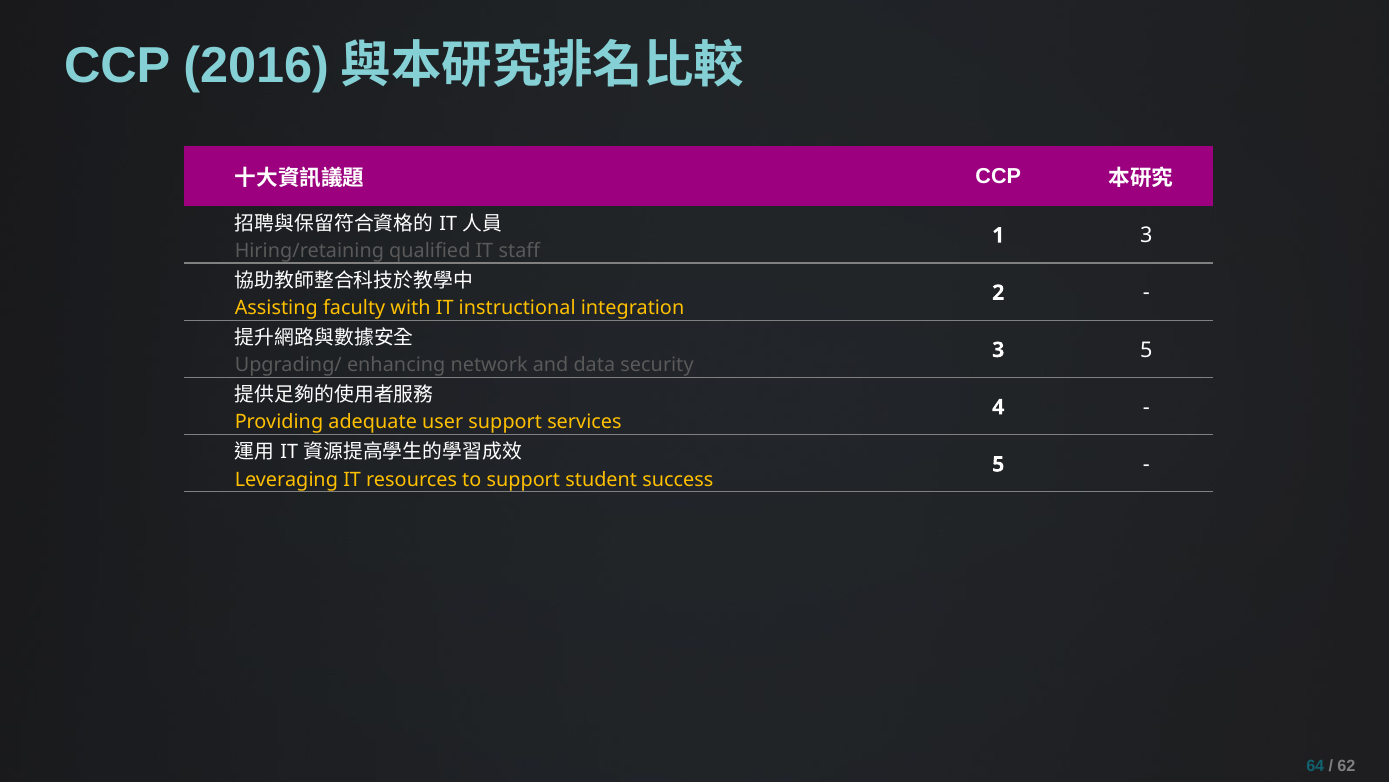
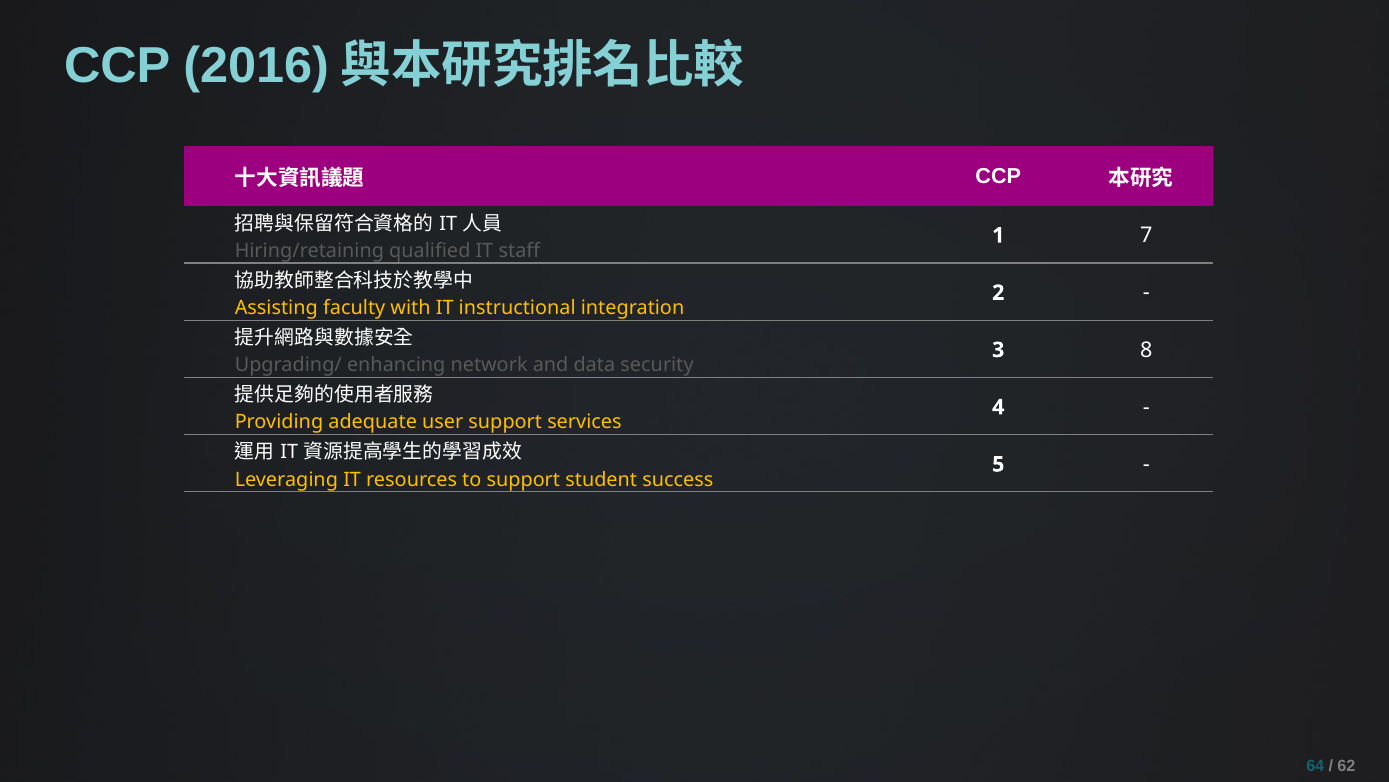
1 3: 3 -> 7 (1146, 235)
3 5: 5 -> 8 (1146, 350)
